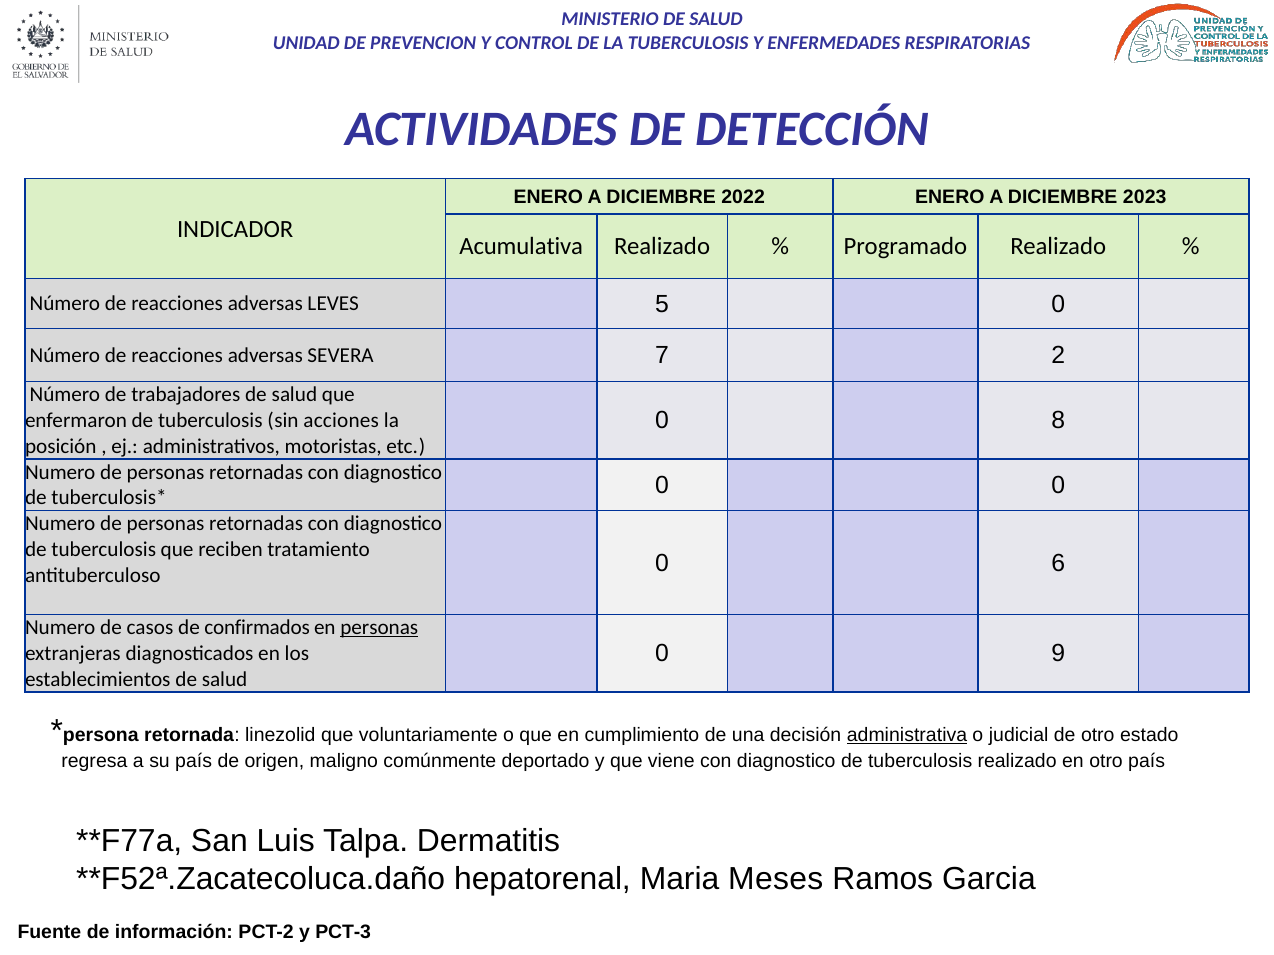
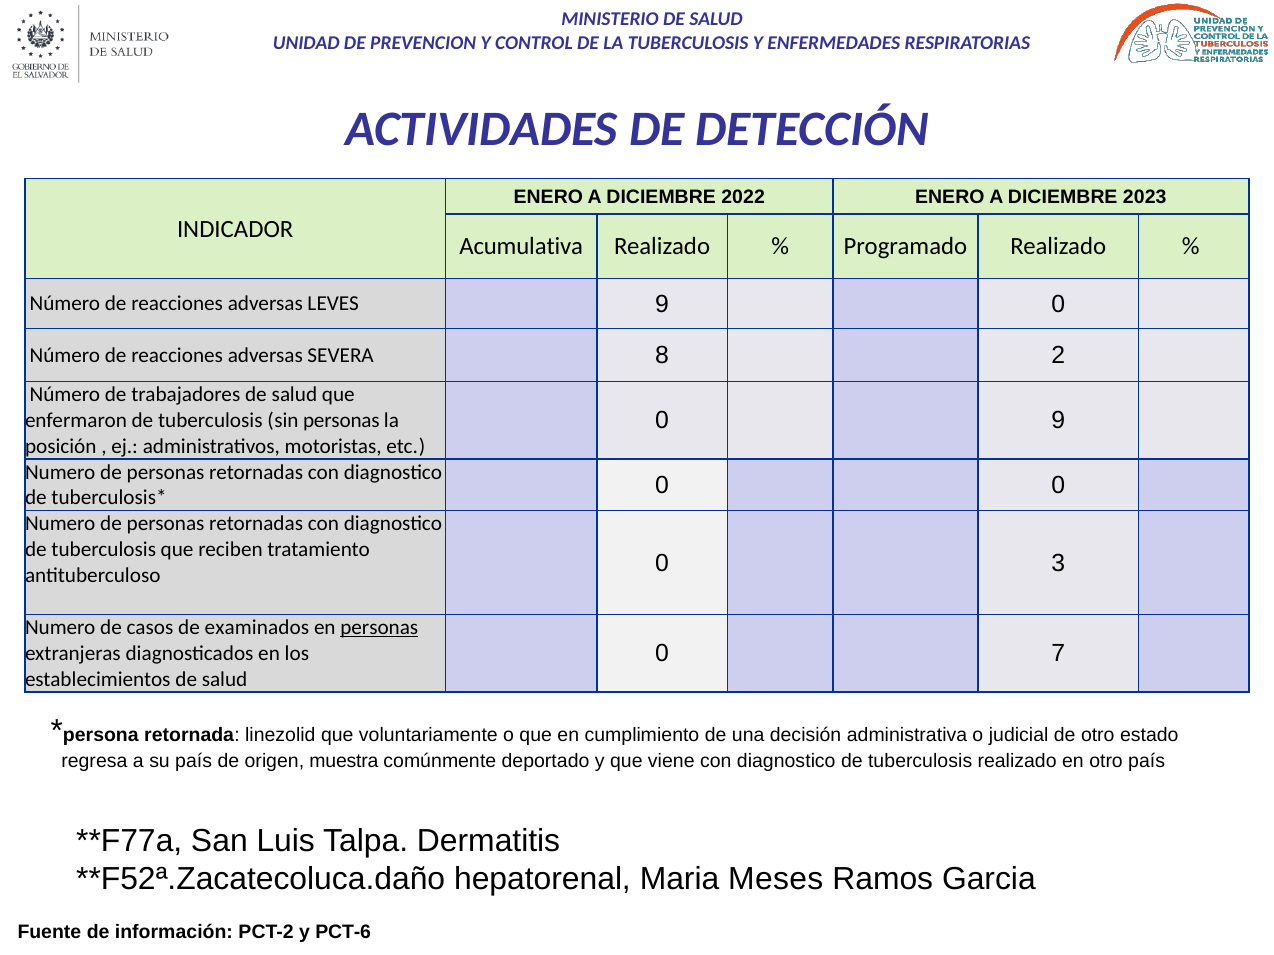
LEVES 5: 5 -> 9 (662, 304)
7: 7 -> 8 (662, 356)
0 8: 8 -> 9 (1058, 421)
sin acciones: acciones -> personas (341, 421)
6: 6 -> 3 (1058, 563)
confirmados: confirmados -> examinados (257, 628)
9: 9 -> 7 (1058, 654)
administrativa underline: present -> none (907, 736)
maligno: maligno -> muestra (344, 762)
PCT-3: PCT-3 -> PCT-6 (343, 932)
